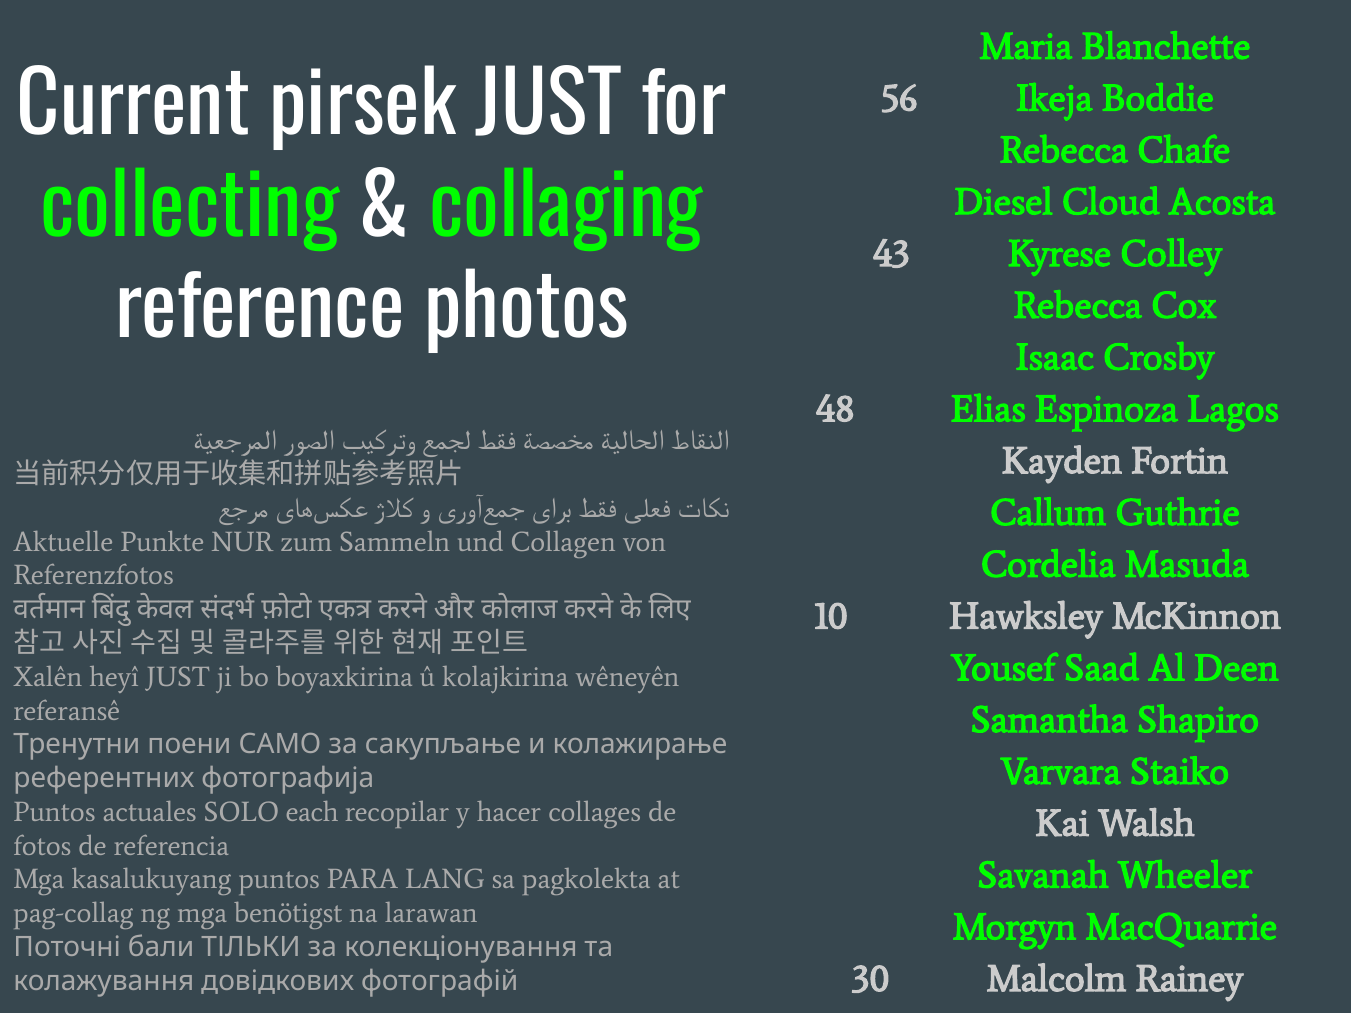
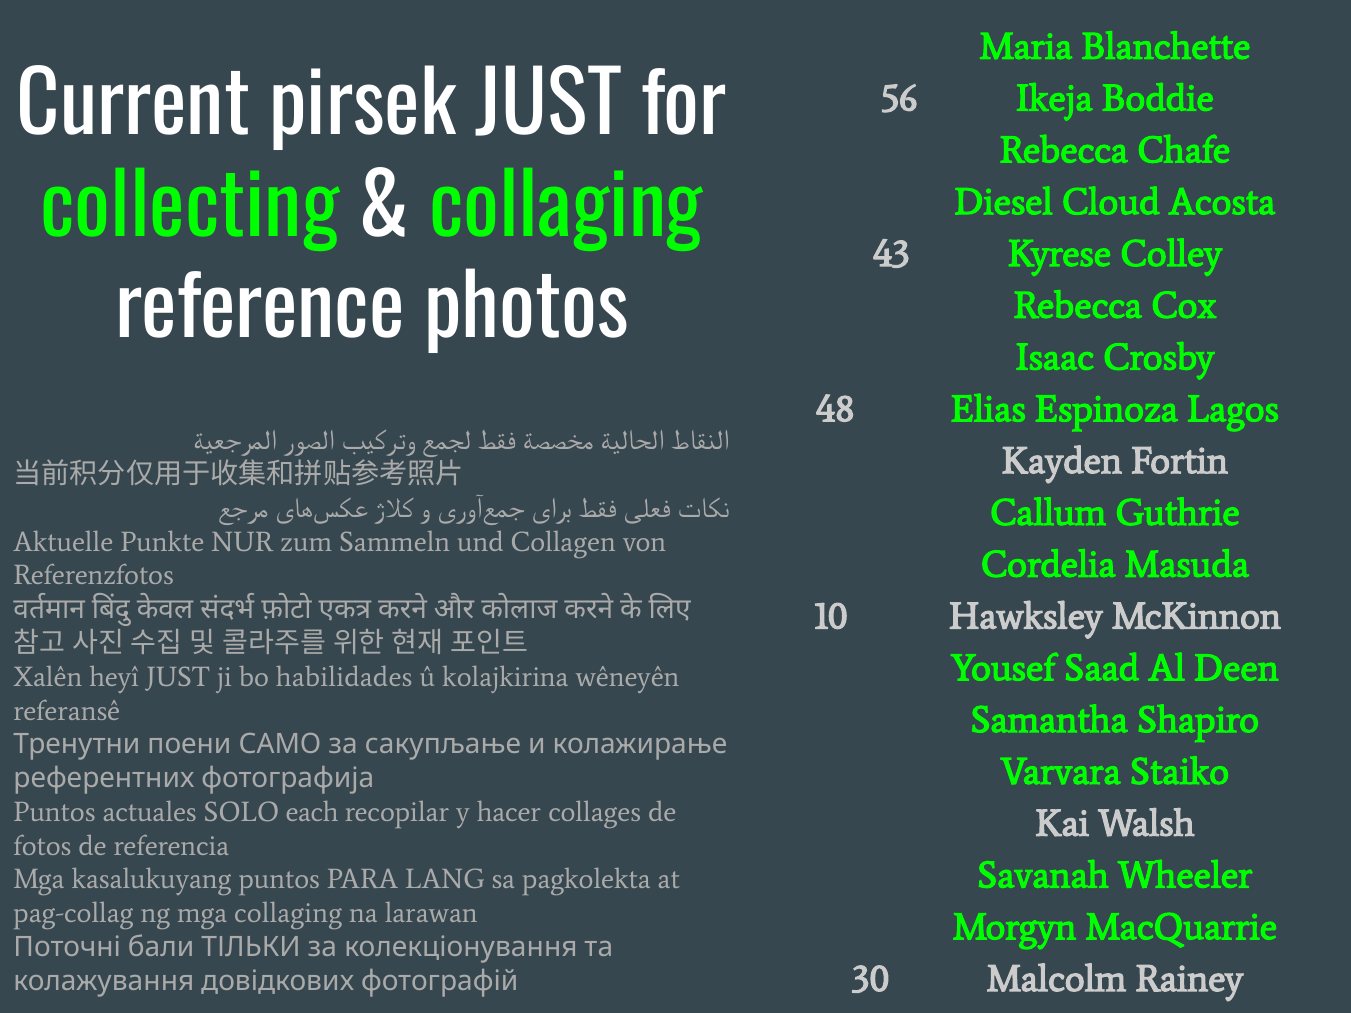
boyaxkirina: boyaxkirina -> habilidades (344, 677)
mga benötigst: benötigst -> collaging (288, 914)
